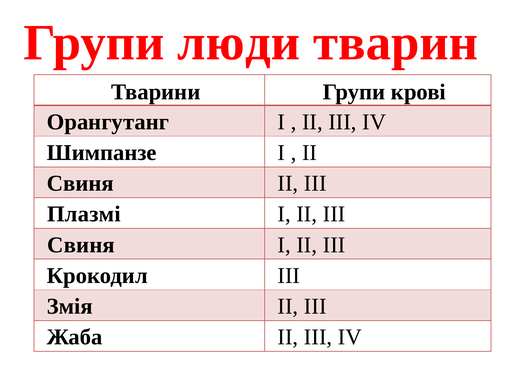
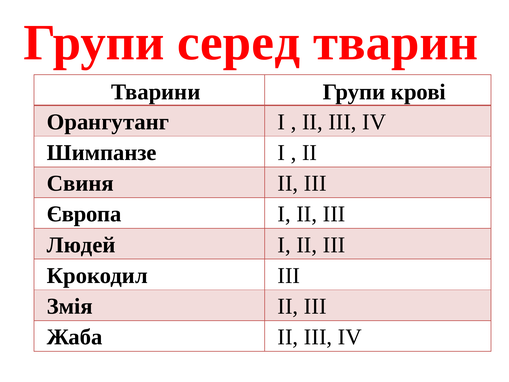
люди: люди -> серед (239, 43)
Плазмі: Плазмі -> Європа (84, 214)
Свиня: Свиня -> Людей (81, 245)
